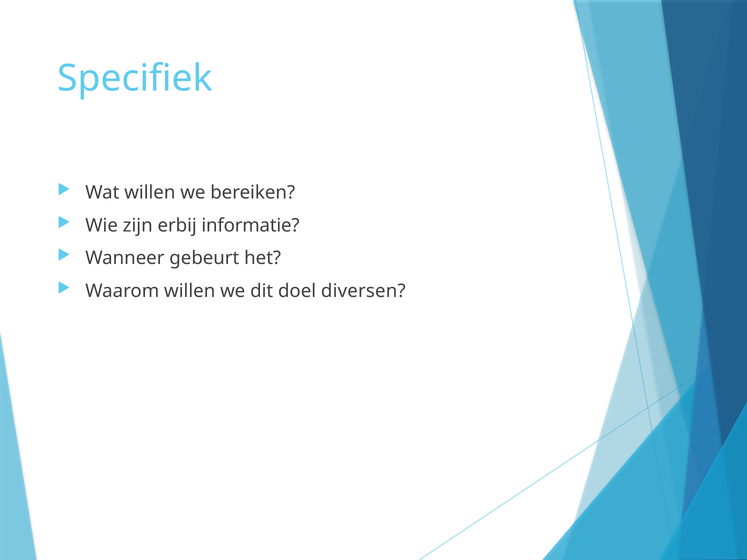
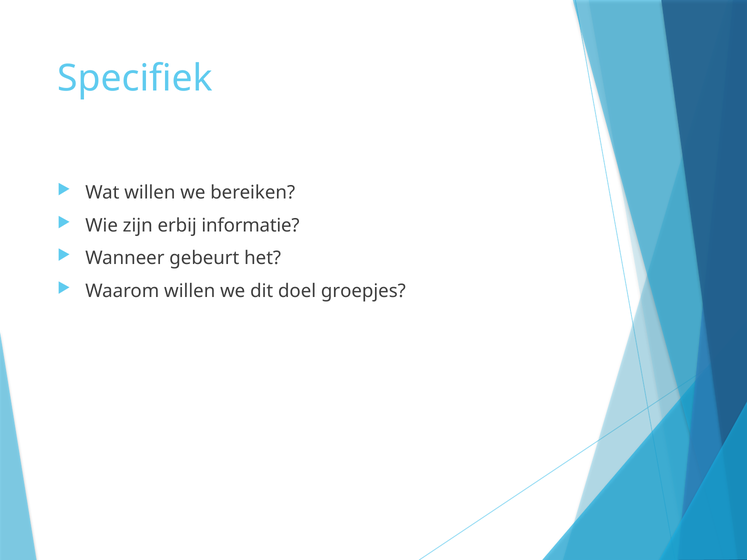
diversen: diversen -> groepjes (363, 291)
